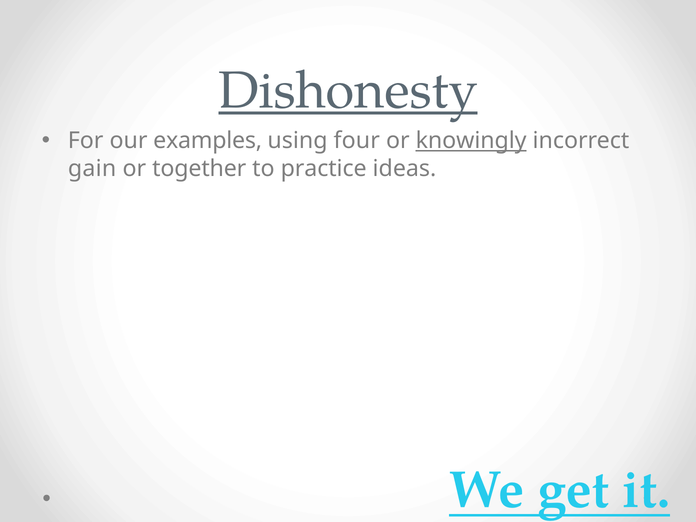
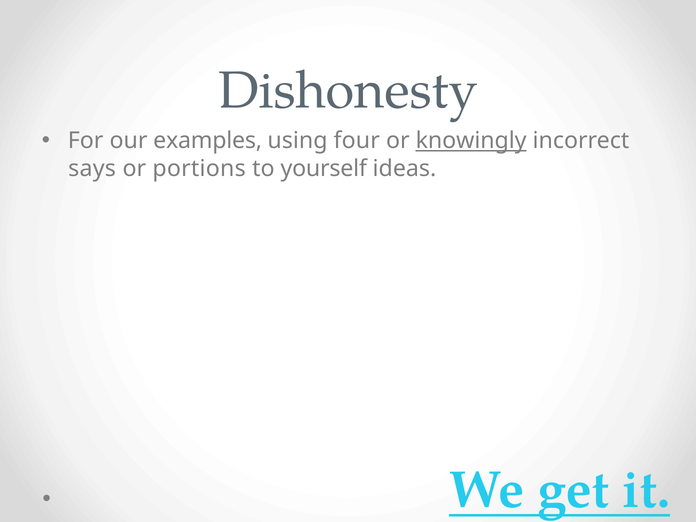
Dishonesty underline: present -> none (348, 91)
gain: gain -> says (92, 169)
together: together -> portions (199, 169)
practice: practice -> yourself (324, 169)
